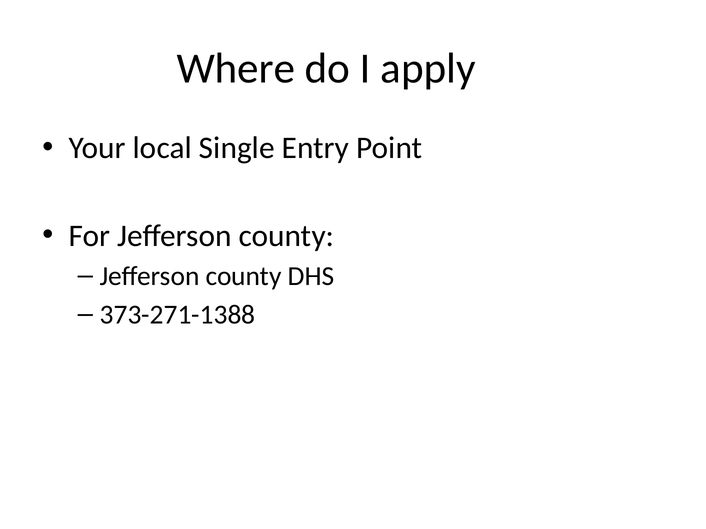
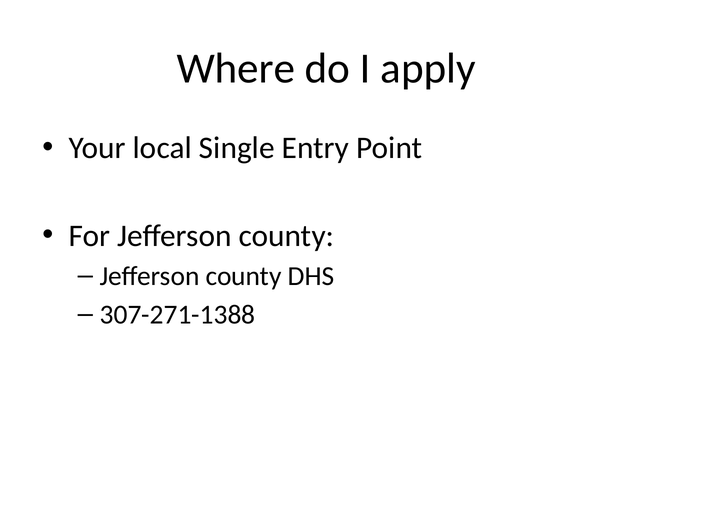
373-271-1388: 373-271-1388 -> 307-271-1388 (178, 315)
